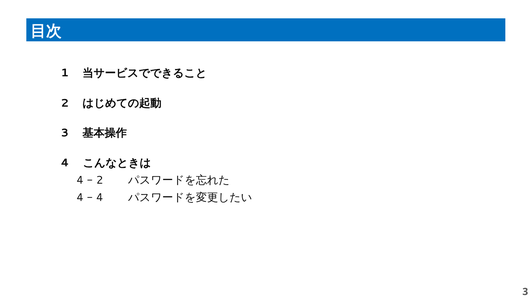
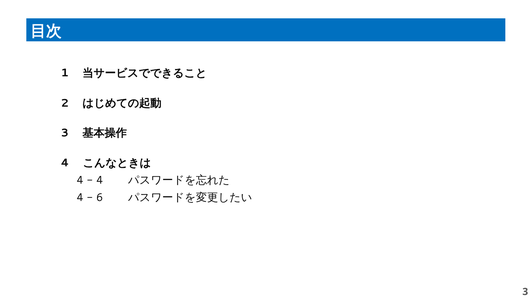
2: 2 -> 4 (100, 180)
4: 4 -> 6 (100, 198)
